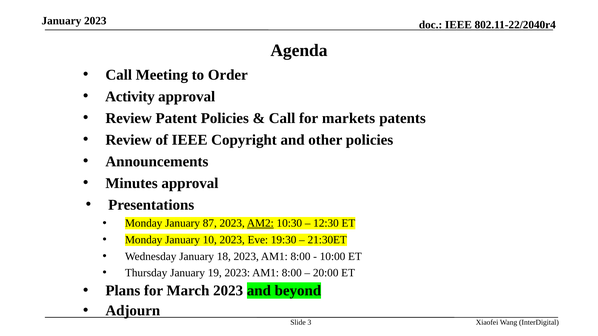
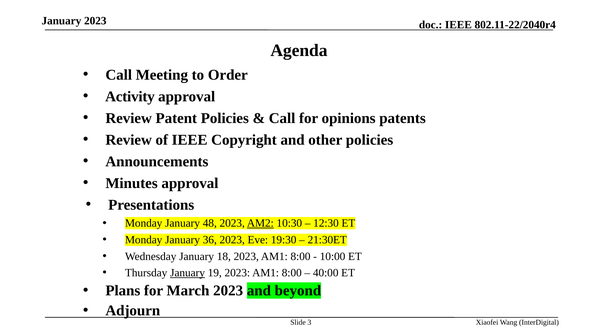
markets: markets -> opinions (349, 118)
87: 87 -> 48 (210, 224)
10: 10 -> 36 (210, 240)
January underline: none -> present (188, 273)
20:00: 20:00 -> 40:00 (326, 273)
